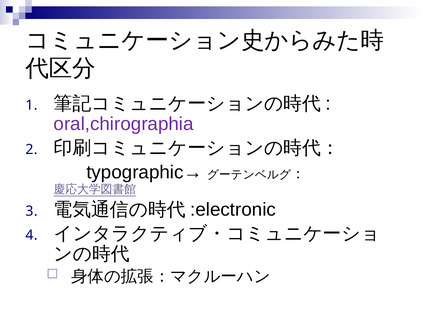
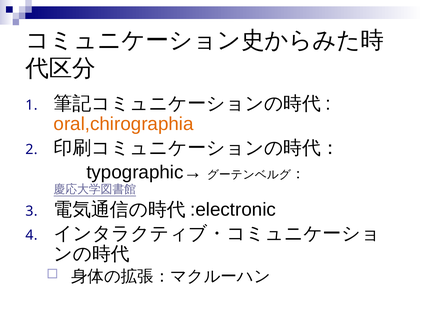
oral,chirographia colour: purple -> orange (124, 124)
